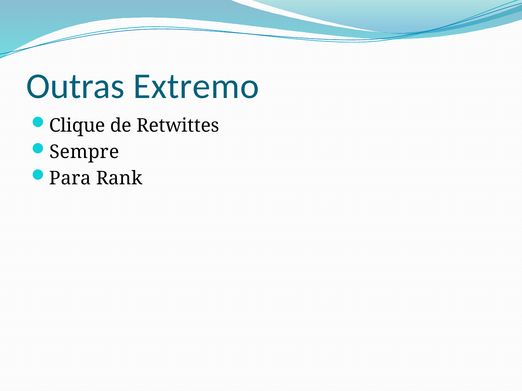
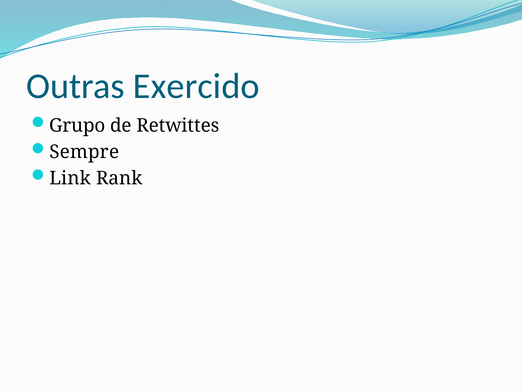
Extremo: Extremo -> Exercido (196, 86)
Clique: Clique -> Grupo (77, 126)
Para: Para -> Link (70, 179)
